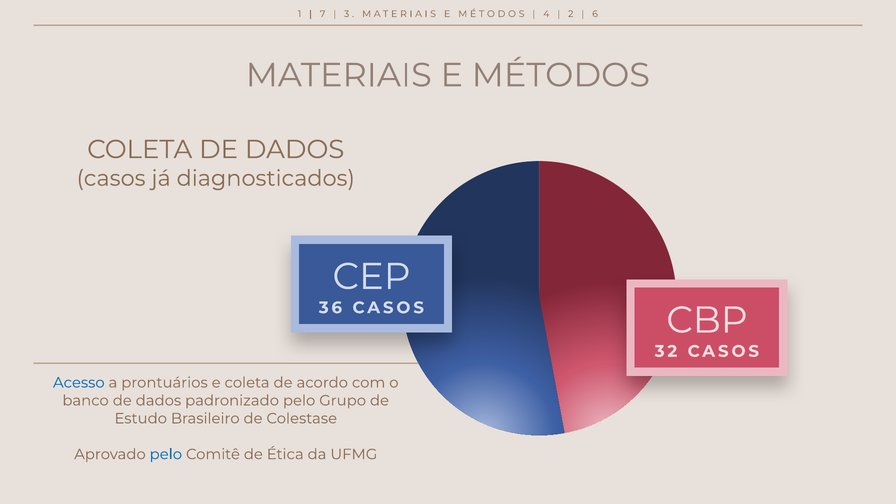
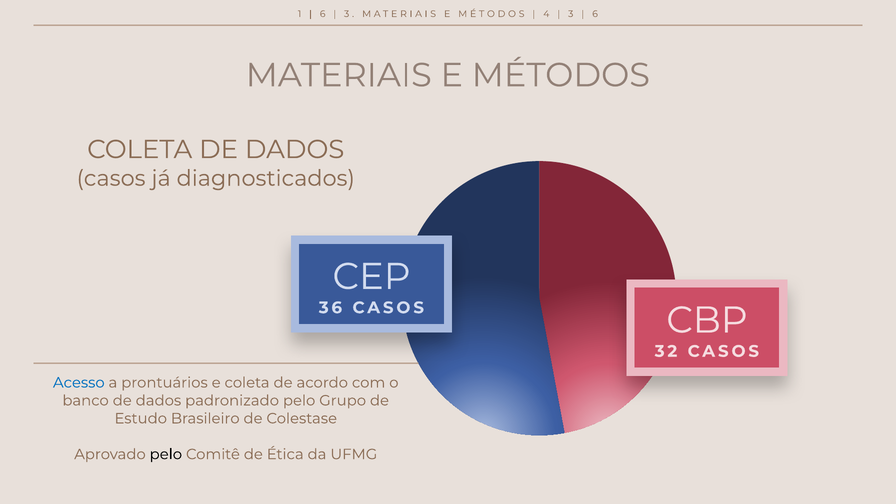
7: 7 -> 6 (323, 14)
2: 2 -> 3 (571, 14)
pelo colour: blue -> black (166, 454)
